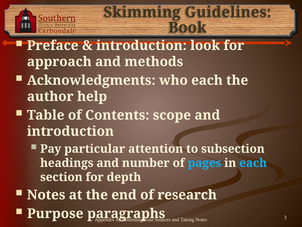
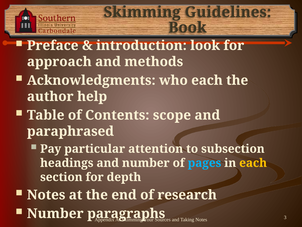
introduction: introduction -> paraphrased (70, 131)
each colour: light blue -> yellow (253, 163)
Purpose: Purpose -> Number (55, 213)
